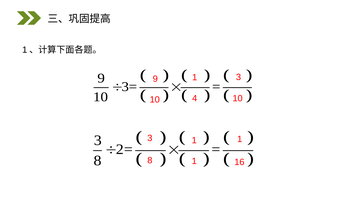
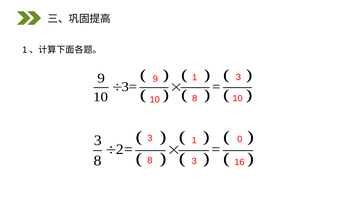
10 4: 4 -> 8 (195, 98)
1: 1 -> 0 (240, 139)
8 1: 1 -> 3 (194, 161)
